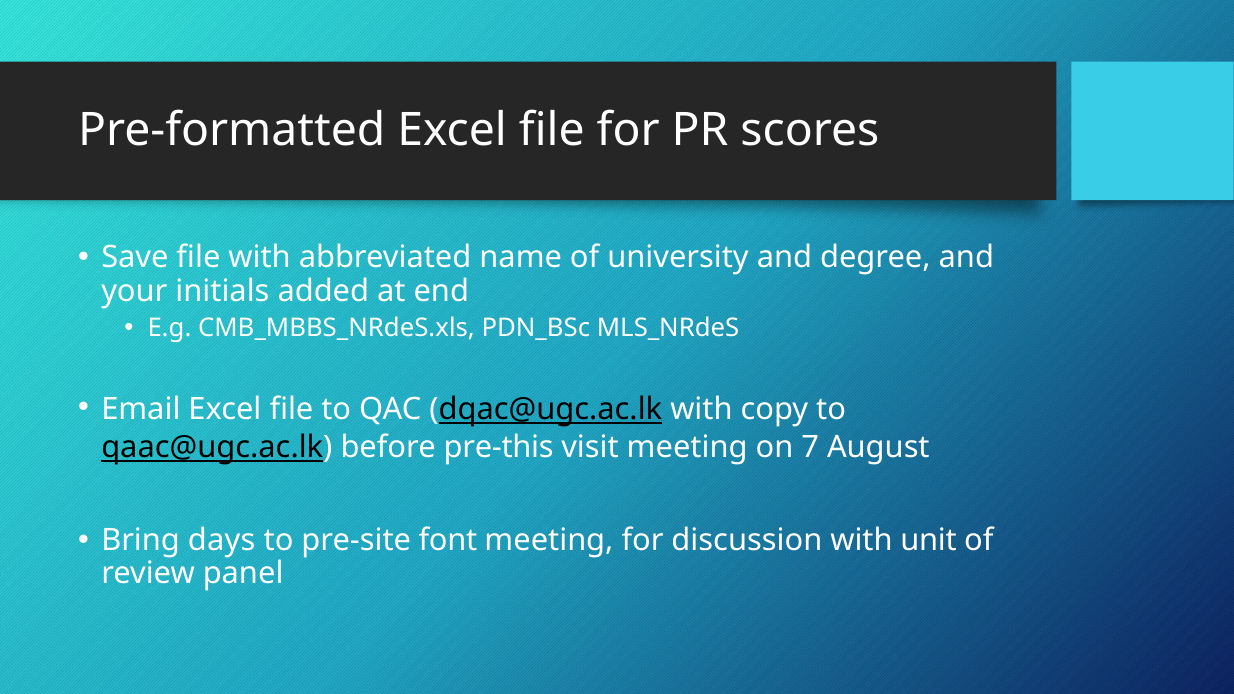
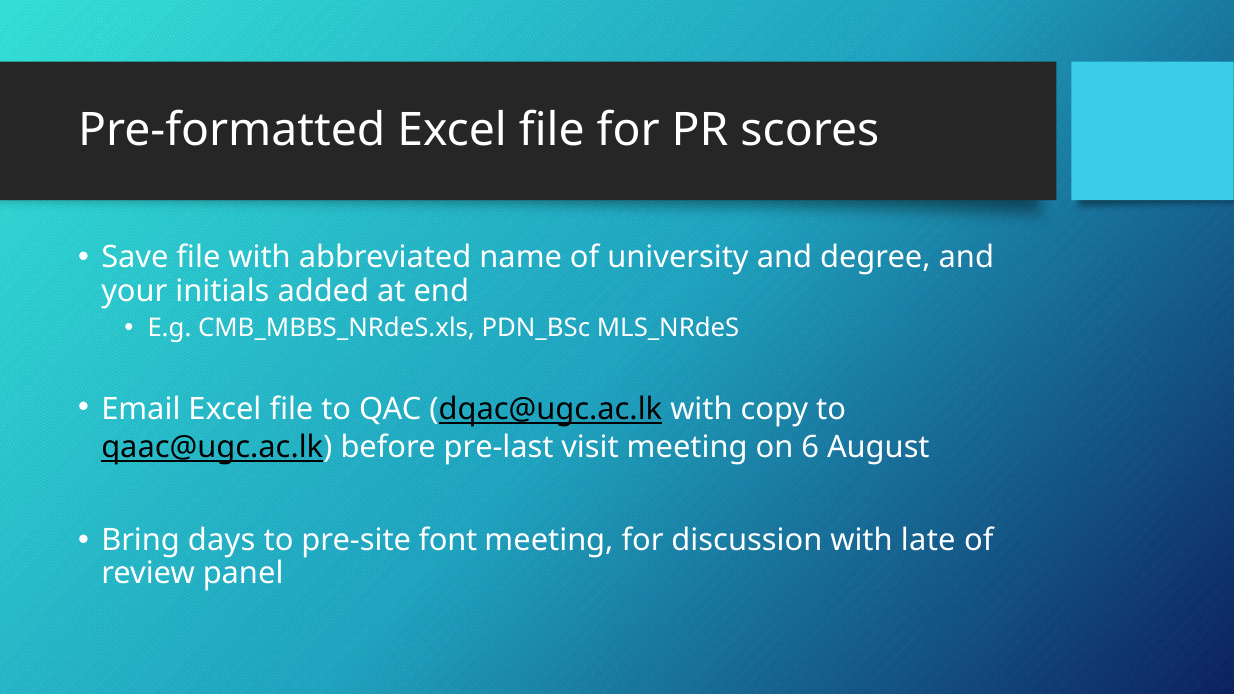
pre-this: pre-this -> pre-last (499, 447)
7: 7 -> 6 (810, 447)
unit: unit -> late (928, 540)
